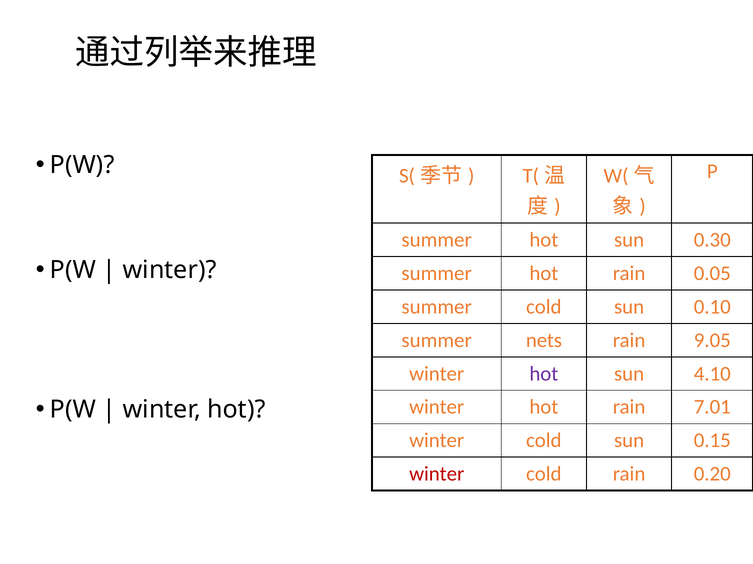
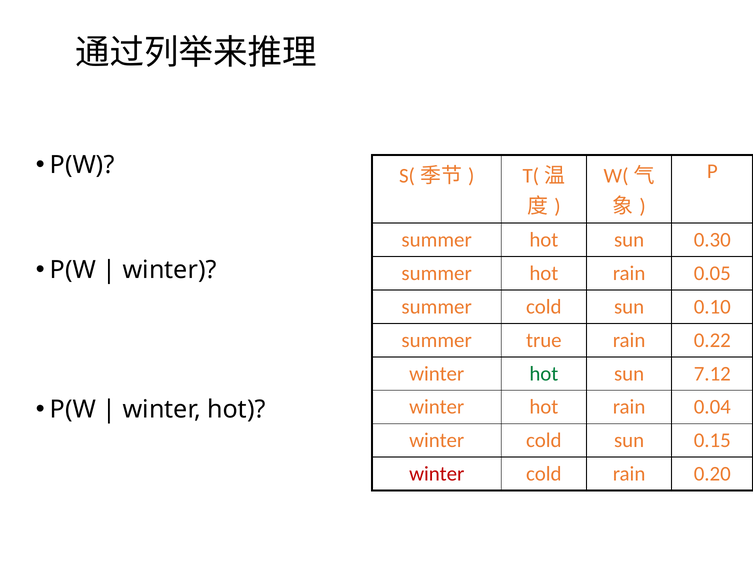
nets: nets -> true (544, 341)
9.05: 9.05 -> 0.22 (712, 341)
hot colour: purple -> green (544, 374)
4.10: 4.10 -> 7.12 (712, 374)
7.01: 7.01 -> 0.04 (712, 408)
